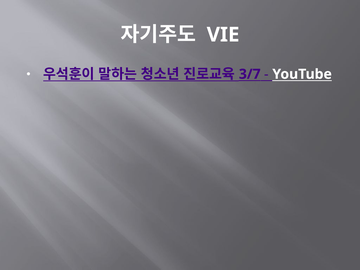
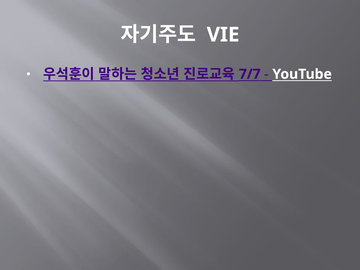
3/7: 3/7 -> 7/7 (250, 74)
